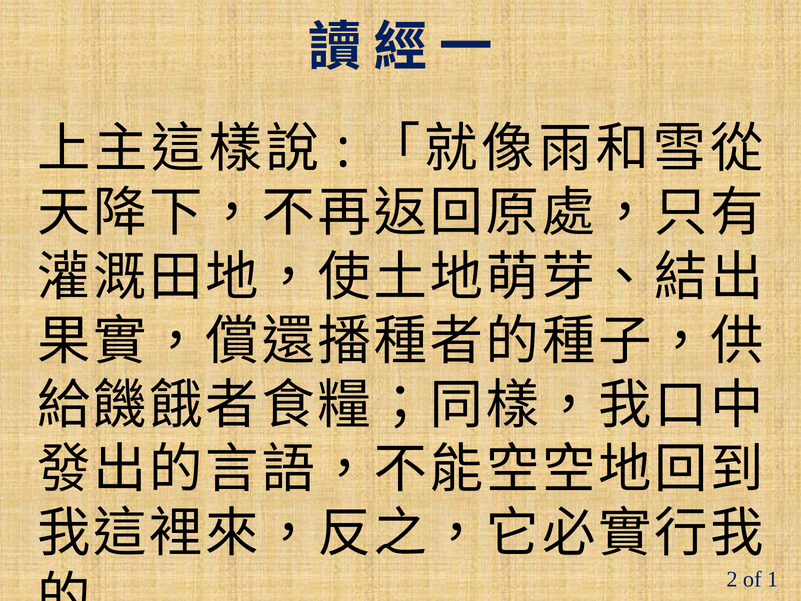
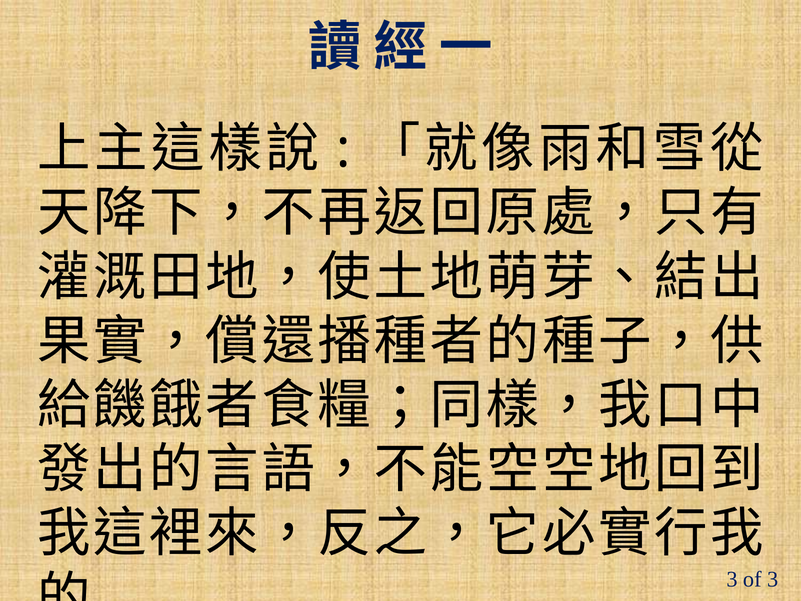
2: 2 -> 3 (732, 579)
of 1: 1 -> 3 (773, 579)
